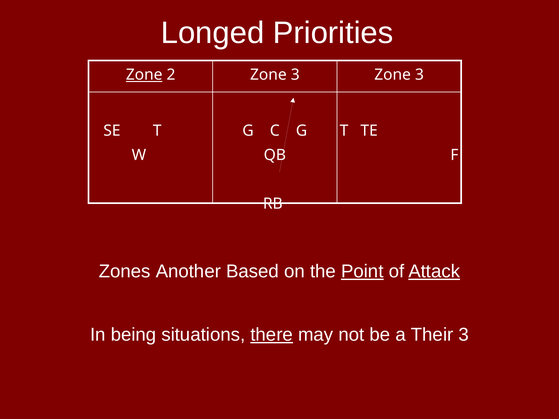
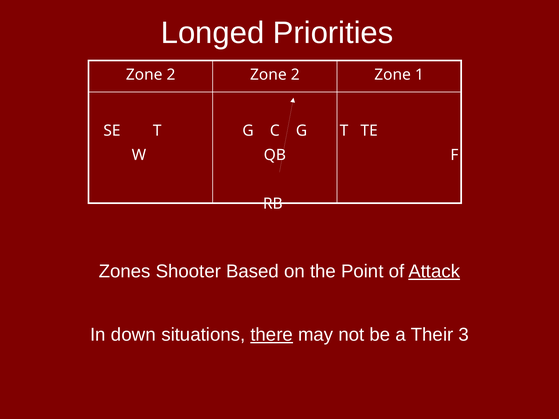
Zone underline: present -> none (144, 75)
2 Zone 3: 3 -> 2 (295, 75)
3: 3 -> 1 (419, 75)
Another: Another -> Shooter (188, 272)
Point underline: present -> none (362, 272)
being: being -> down (133, 335)
